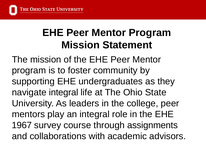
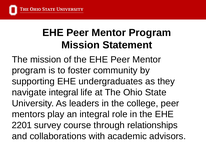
1967: 1967 -> 2201 (22, 126)
assignments: assignments -> relationships (153, 126)
